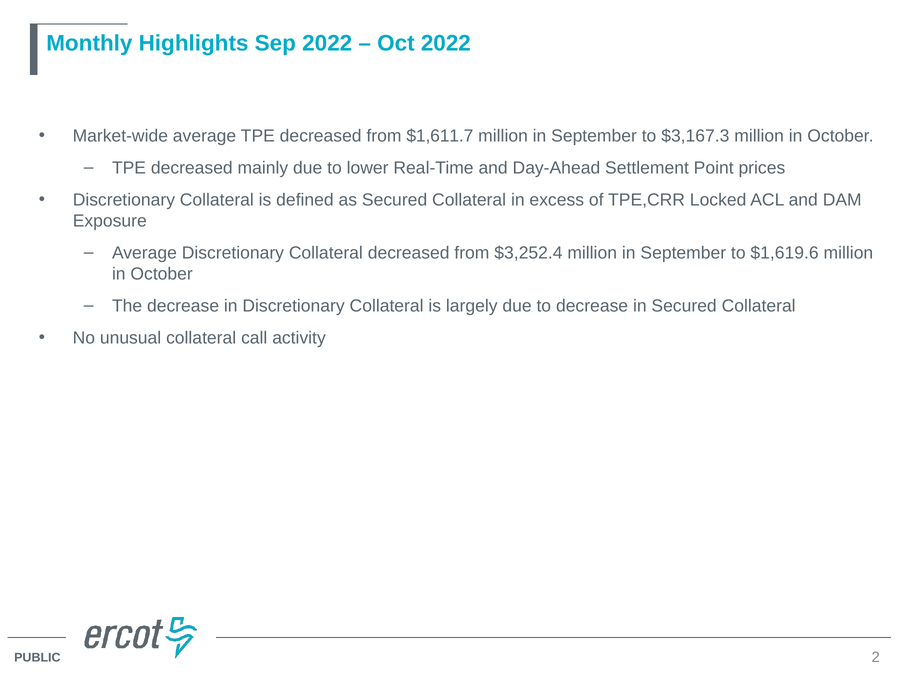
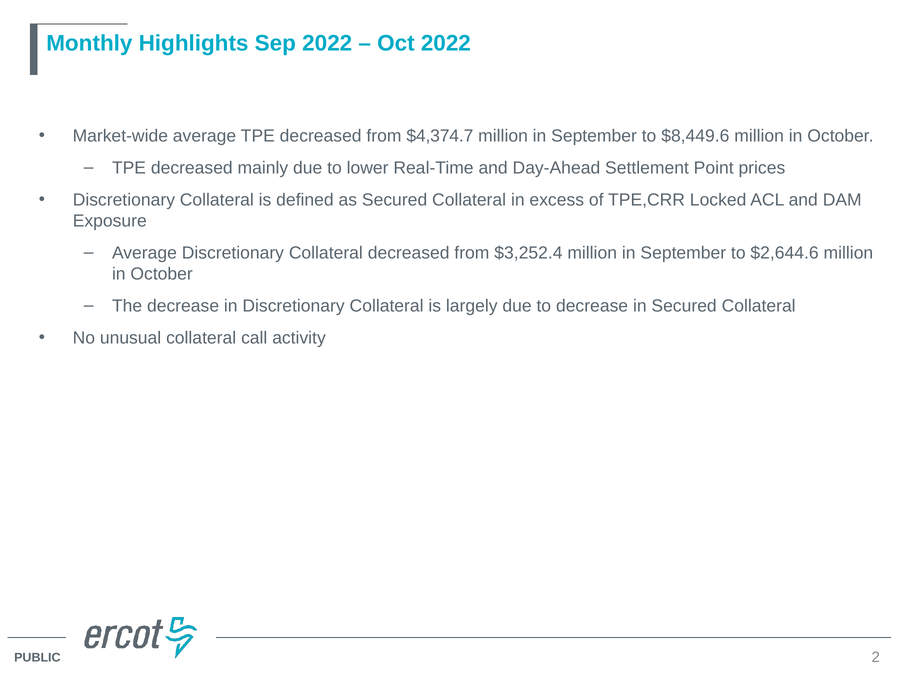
$1,611.7: $1,611.7 -> $4,374.7 (440, 136)
$3,167.3: $3,167.3 -> $8,449.6 (695, 136)
$1,619.6: $1,619.6 -> $2,644.6 (785, 253)
